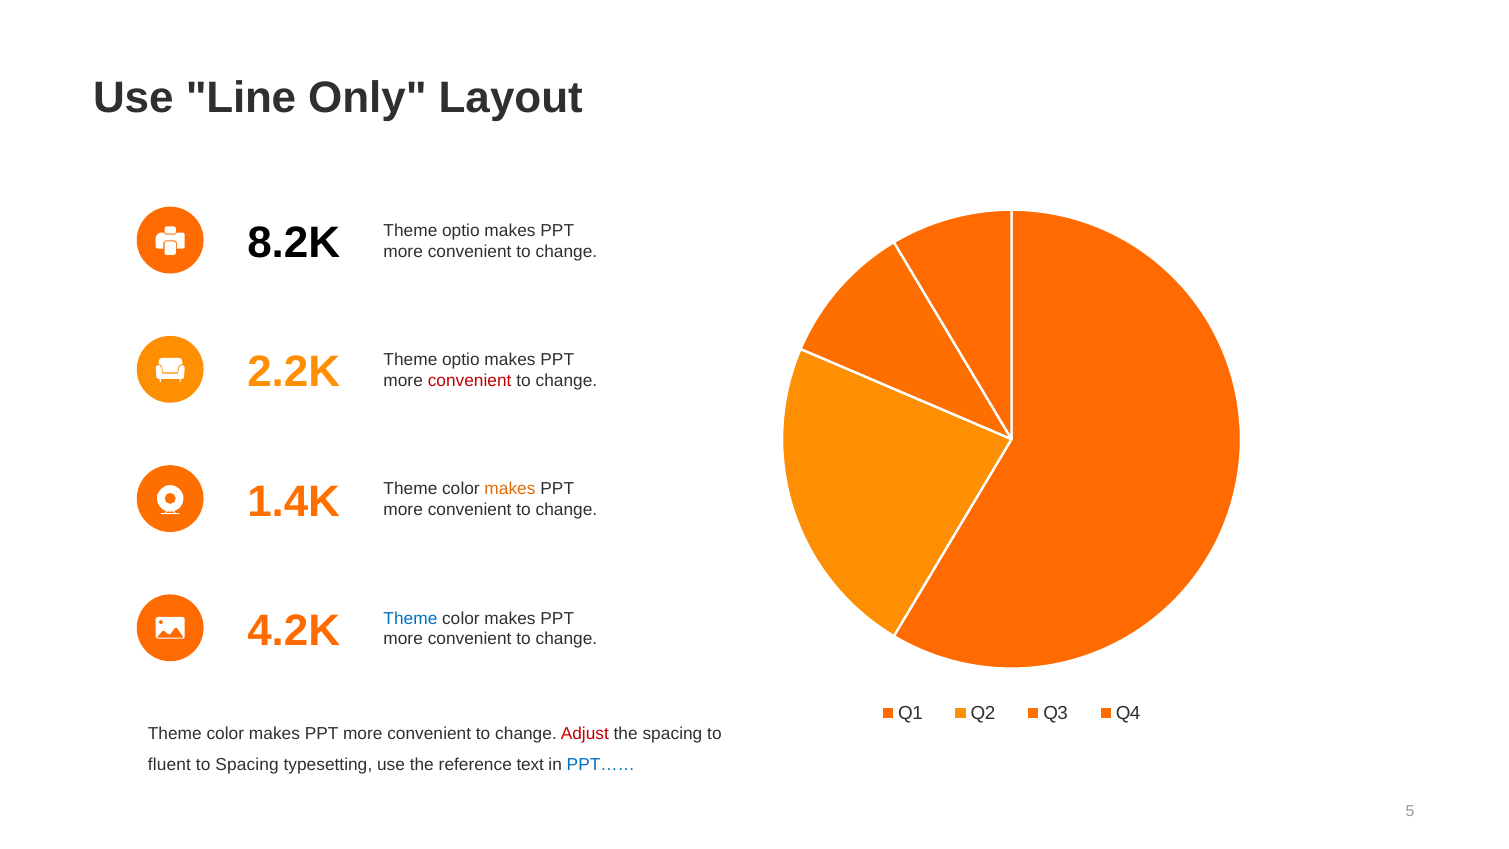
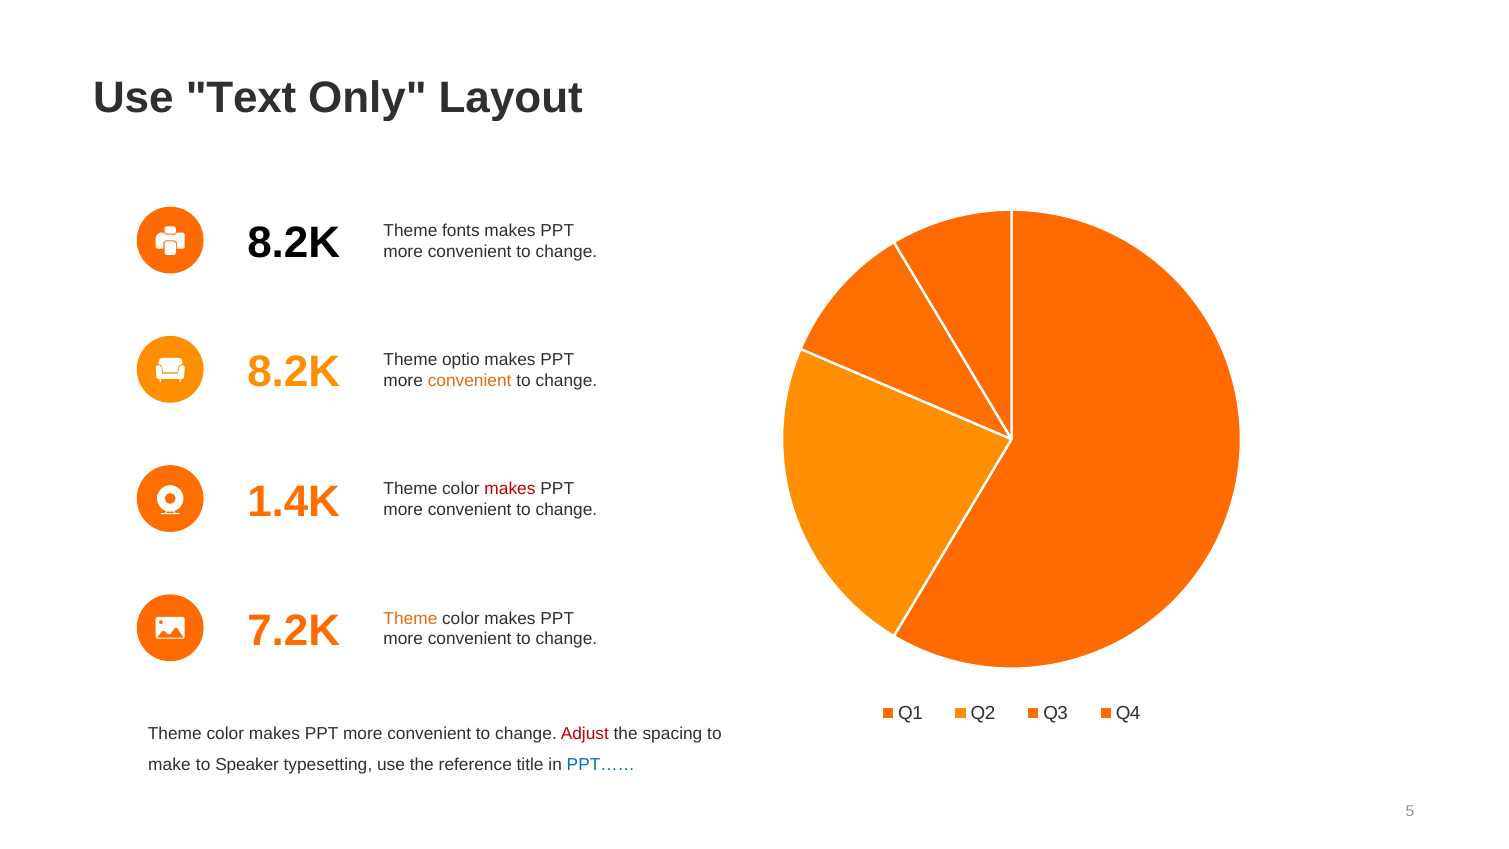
Line: Line -> Text (241, 98)
optio: optio -> fonts (461, 231)
2.2K: 2.2K -> 8.2K (294, 372)
convenient colour: red -> orange (470, 381)
makes colour: orange -> red (510, 489)
Theme colour: blue -> orange (410, 618)
4.2K: 4.2K -> 7.2K (294, 631)
fluent: fluent -> make (169, 765)
to Spacing: Spacing -> Speaker (247, 765)
text: text -> title (530, 765)
